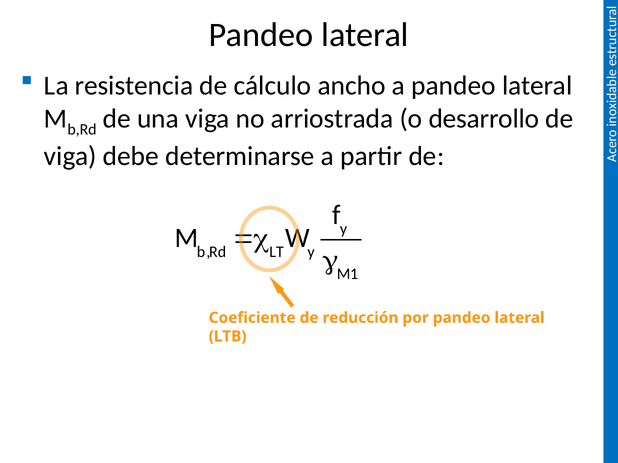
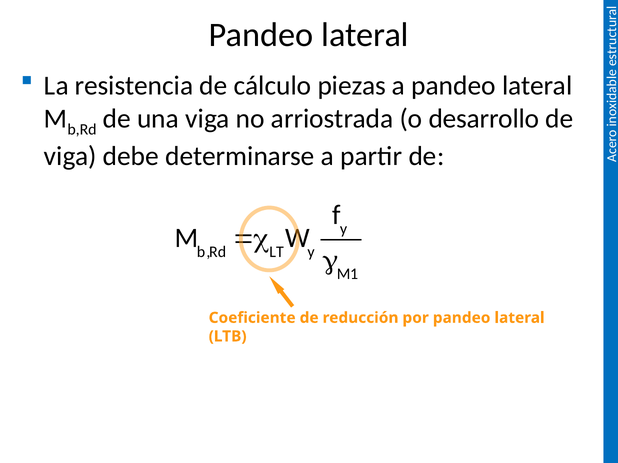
ancho: ancho -> piezas (352, 86)
